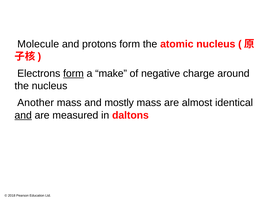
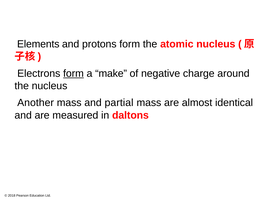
Molecule: Molecule -> Elements (38, 44)
mostly: mostly -> partial (119, 103)
and underline: present -> none (23, 115)
